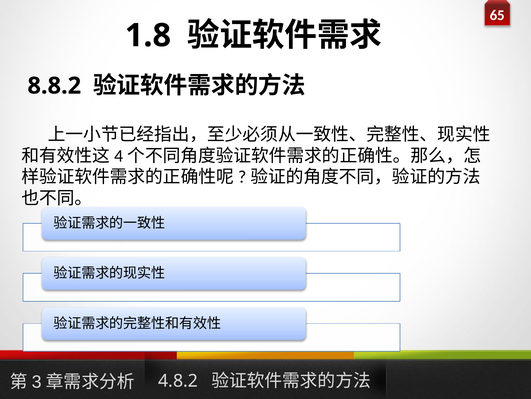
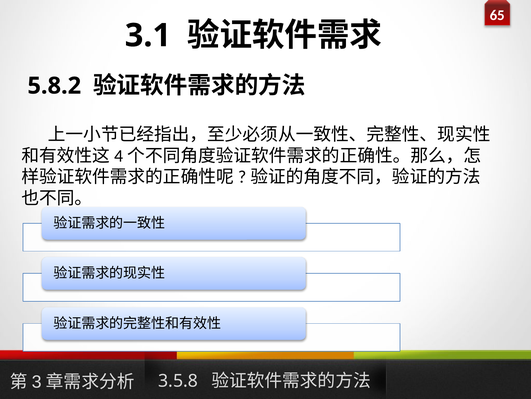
1.8: 1.8 -> 3.1 (148, 35)
8.8.2: 8.8.2 -> 5.8.2 (54, 86)
4.8.2: 4.8.2 -> 3.5.8 (178, 380)
